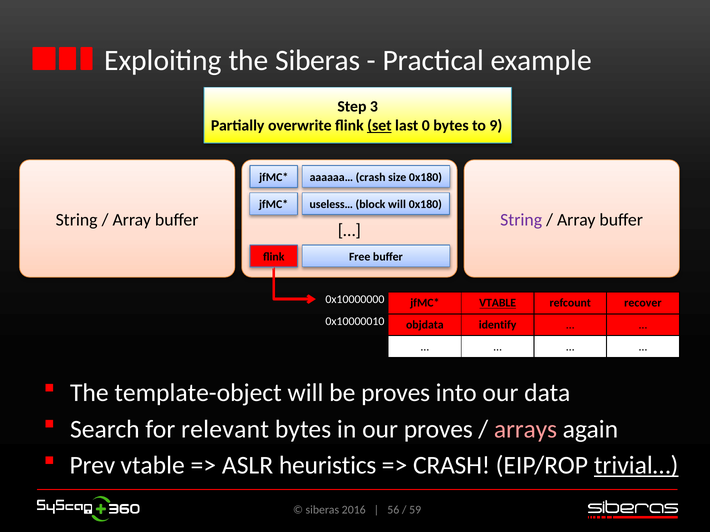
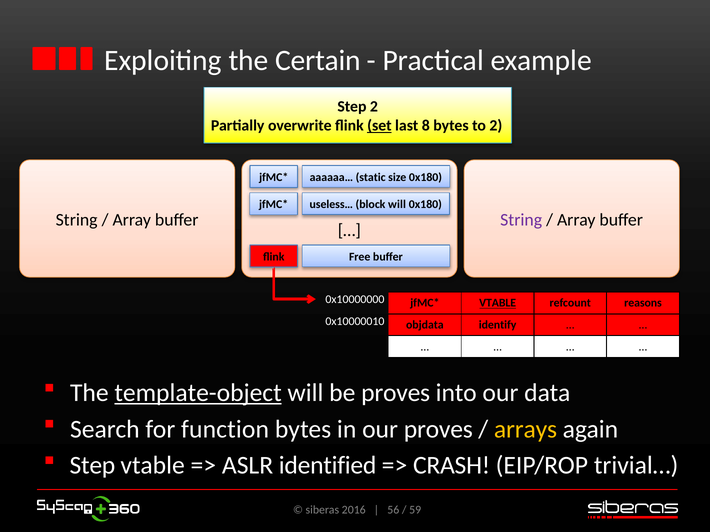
the Siberas: Siberas -> Certain (318, 61)
Step 3: 3 -> 2 (374, 107)
0: 0 -> 8 (426, 126)
to 9: 9 -> 2 (496, 126)
aaaaaa… crash: crash -> static (371, 177)
recover: recover -> reasons (643, 303)
template-object underline: none -> present (198, 393)
relevant: relevant -> function (225, 429)
arrays colour: pink -> yellow (526, 429)
Prev: Prev -> Step (92, 466)
heuristics: heuristics -> identified (328, 466)
trivial… underline: present -> none (636, 466)
